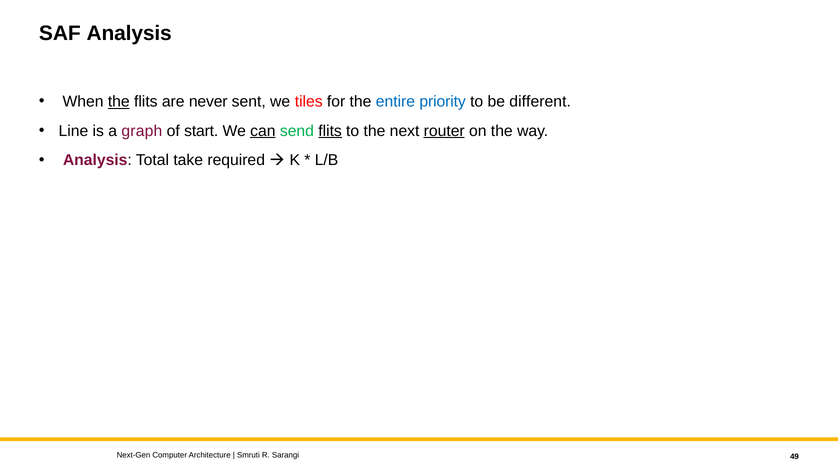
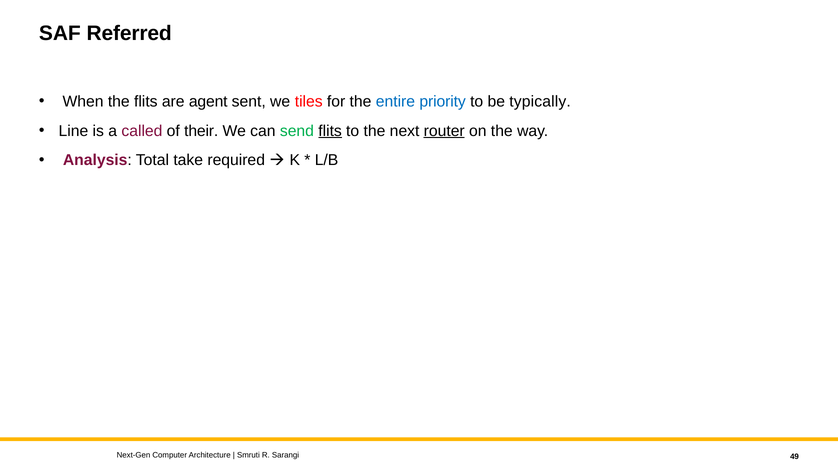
SAF Analysis: Analysis -> Referred (129, 33)
the underline: present -> none (119, 102)
never: never -> agent (208, 102)
different: different -> typically (540, 102)
graph: graph -> called (142, 131)
start: start -> their (201, 131)
can underline: present -> none (263, 131)
